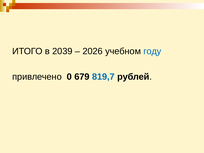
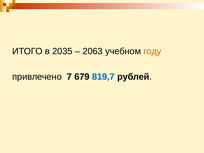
2039: 2039 -> 2035 (62, 51)
2026: 2026 -> 2063 (93, 51)
году colour: blue -> orange (152, 51)
0: 0 -> 7 (69, 77)
